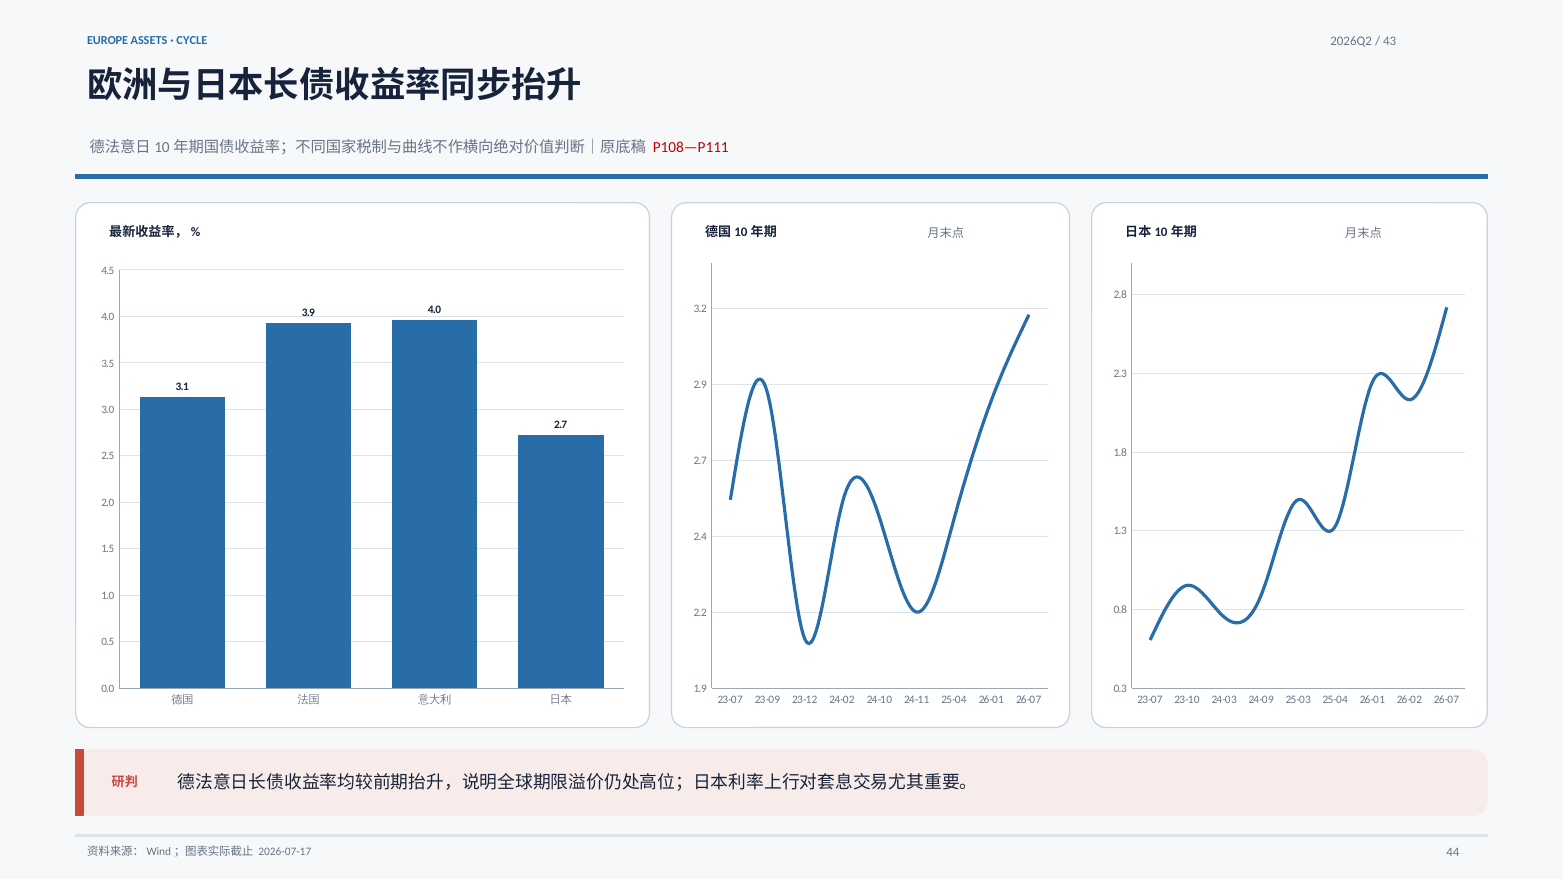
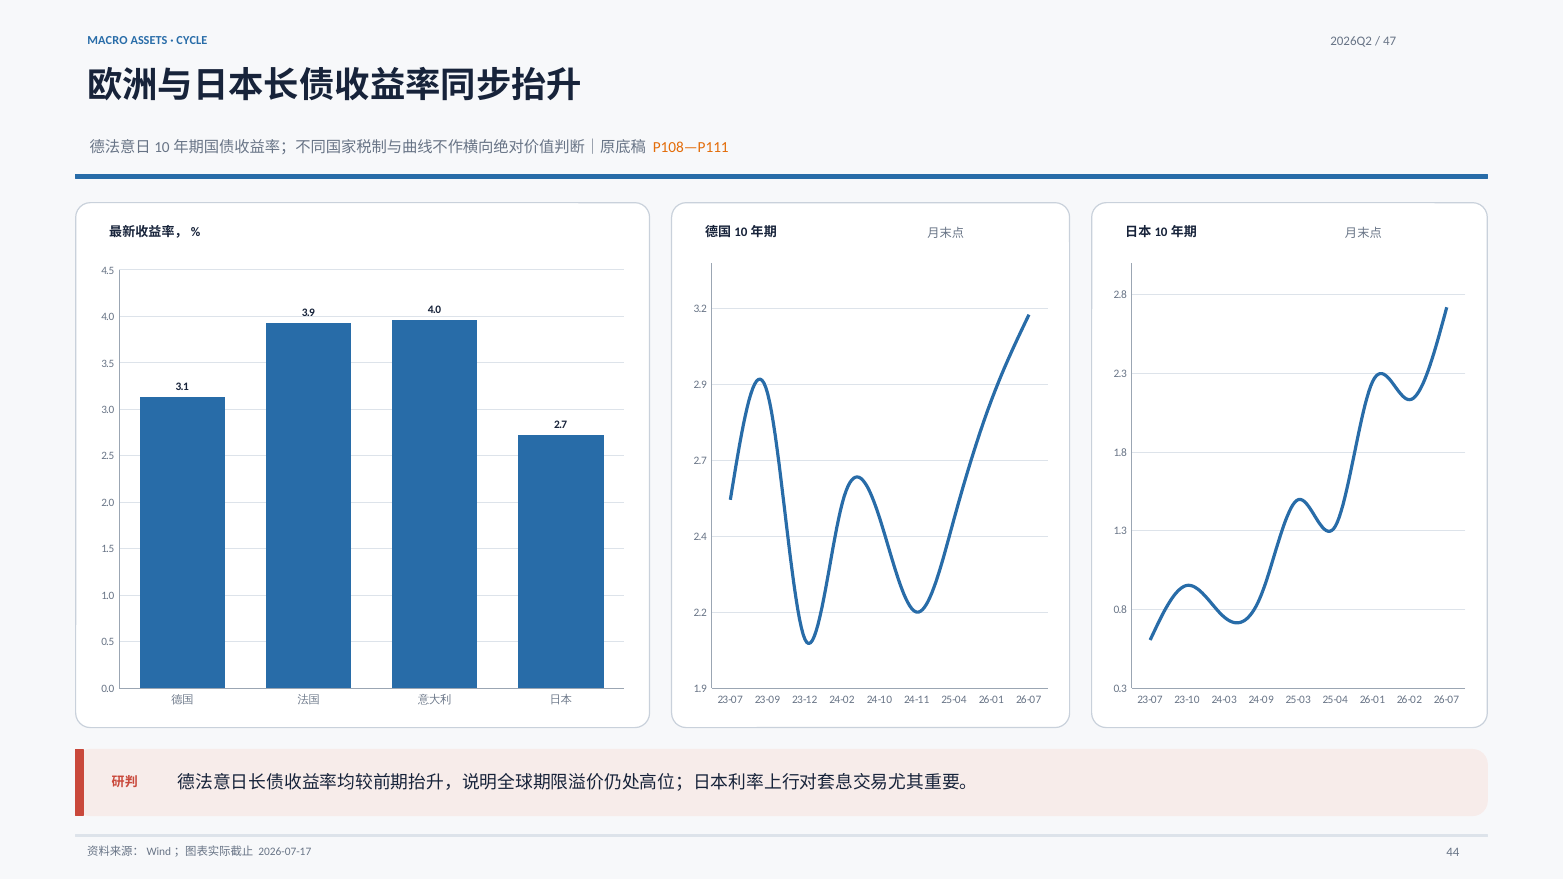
EUROPE: EUROPE -> MACRO (107, 40)
43: 43 -> 47 (1390, 41)
P108—P111 colour: red -> orange (691, 147)
